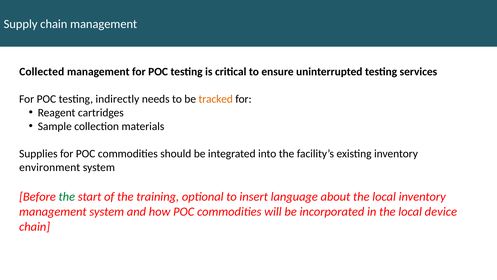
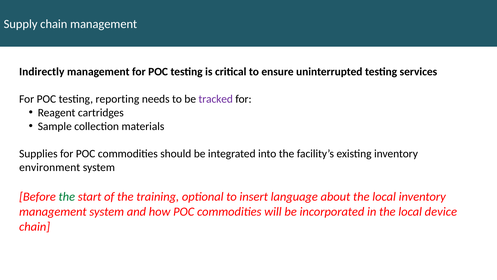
Collected: Collected -> Indirectly (42, 72)
indirectly: indirectly -> reporting (117, 99)
tracked colour: orange -> purple (216, 99)
